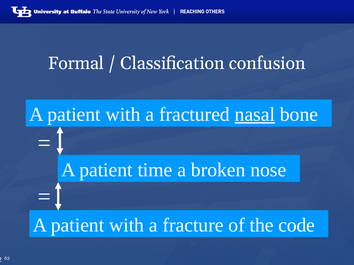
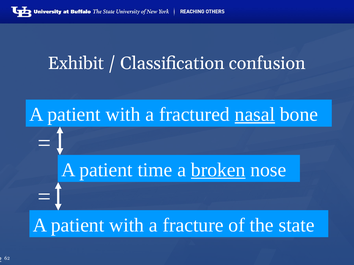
Formal: Formal -> Exhibit (76, 63)
broken underline: none -> present (218, 170)
code: code -> state (297, 225)
